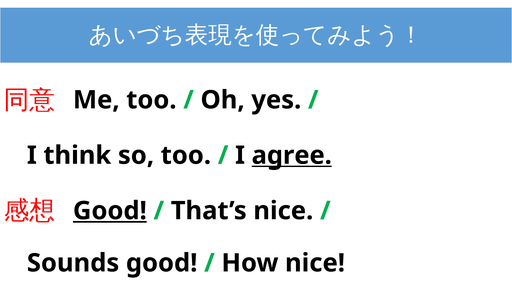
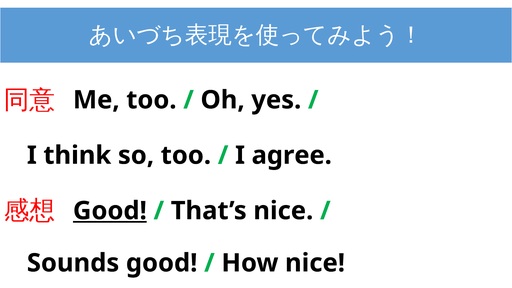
agree underline: present -> none (292, 155)
